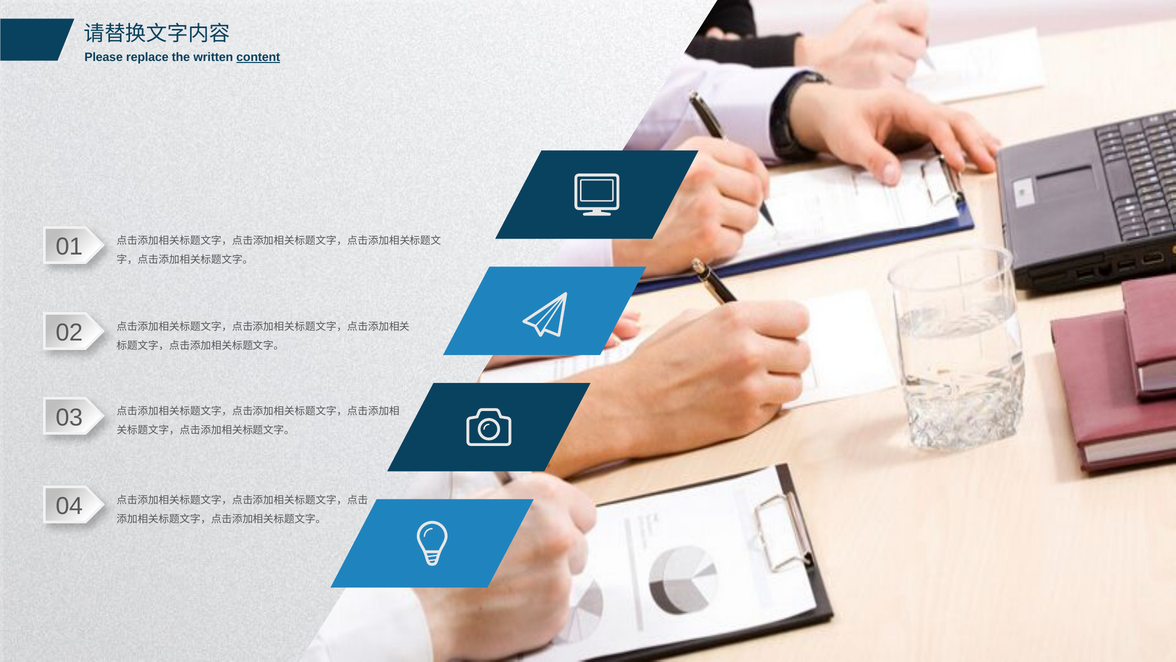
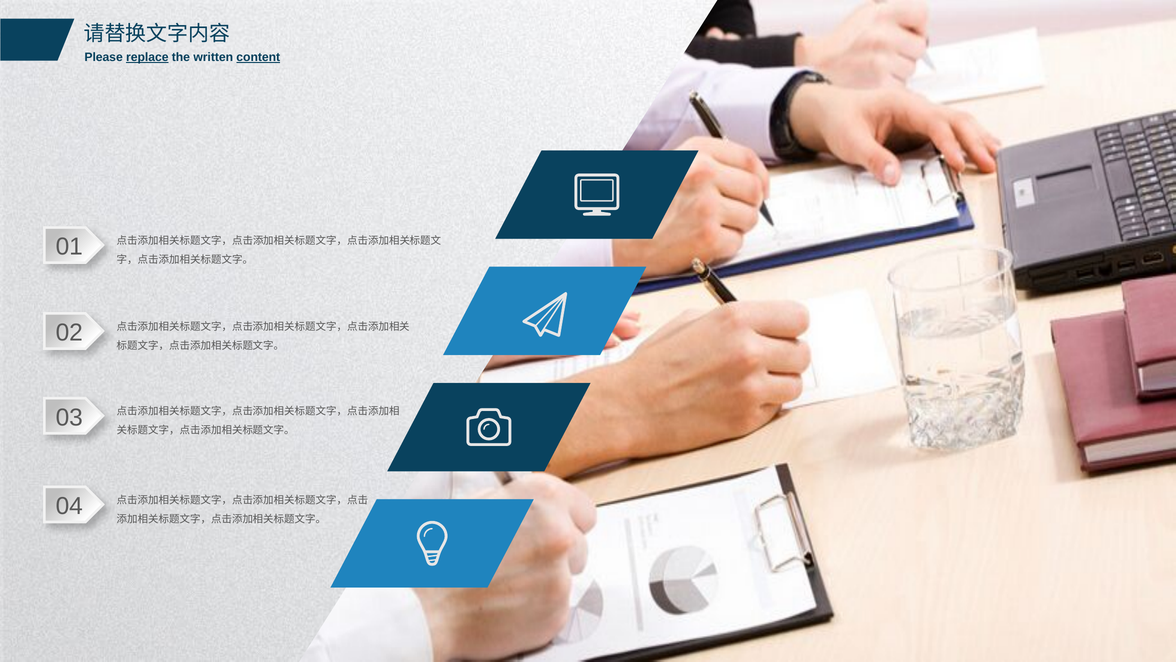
replace underline: none -> present (147, 57)
